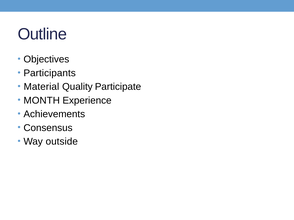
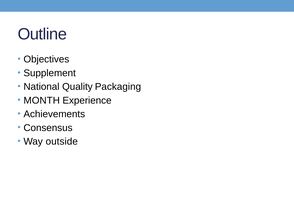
Participants: Participants -> Supplement (50, 73)
Material: Material -> National (41, 87)
Participate: Participate -> Packaging (118, 87)
